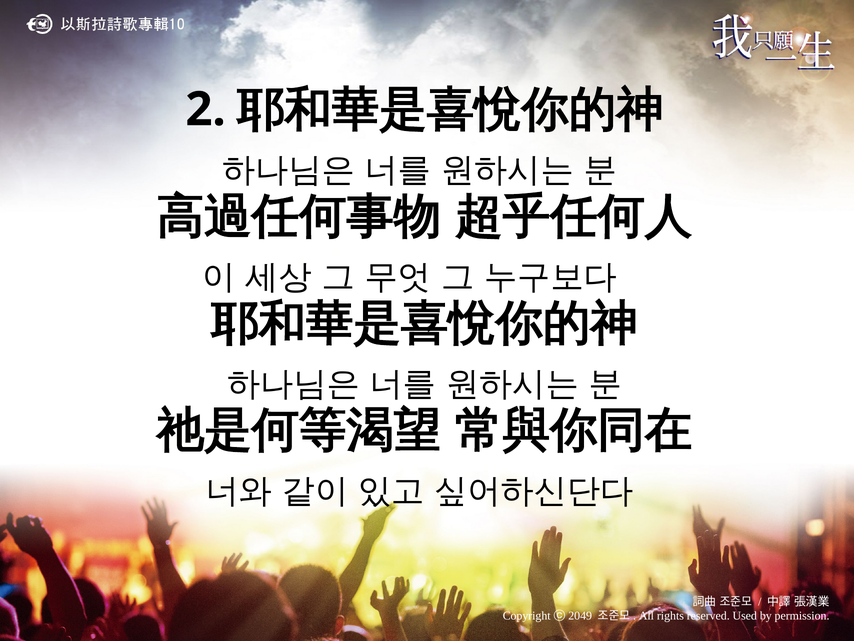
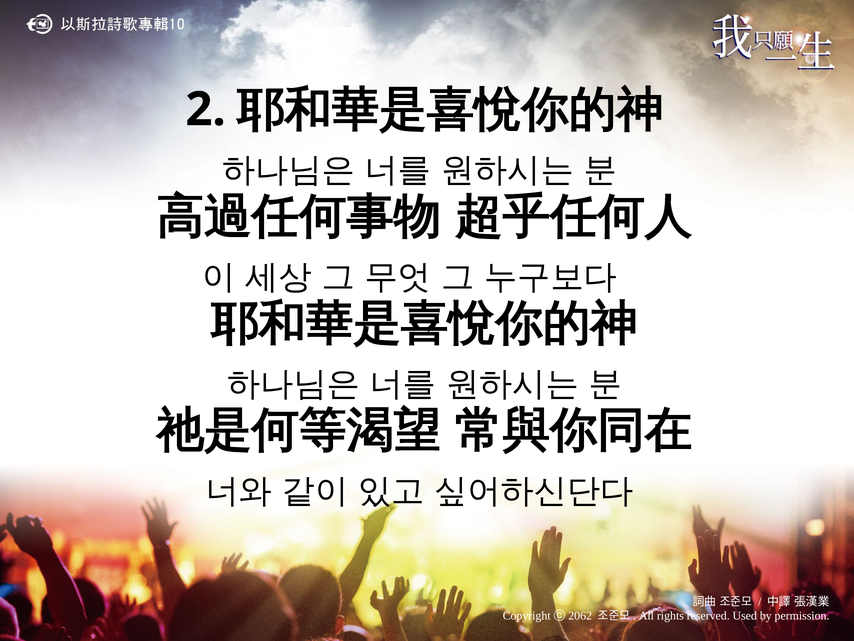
2049: 2049 -> 2062 (580, 615)
